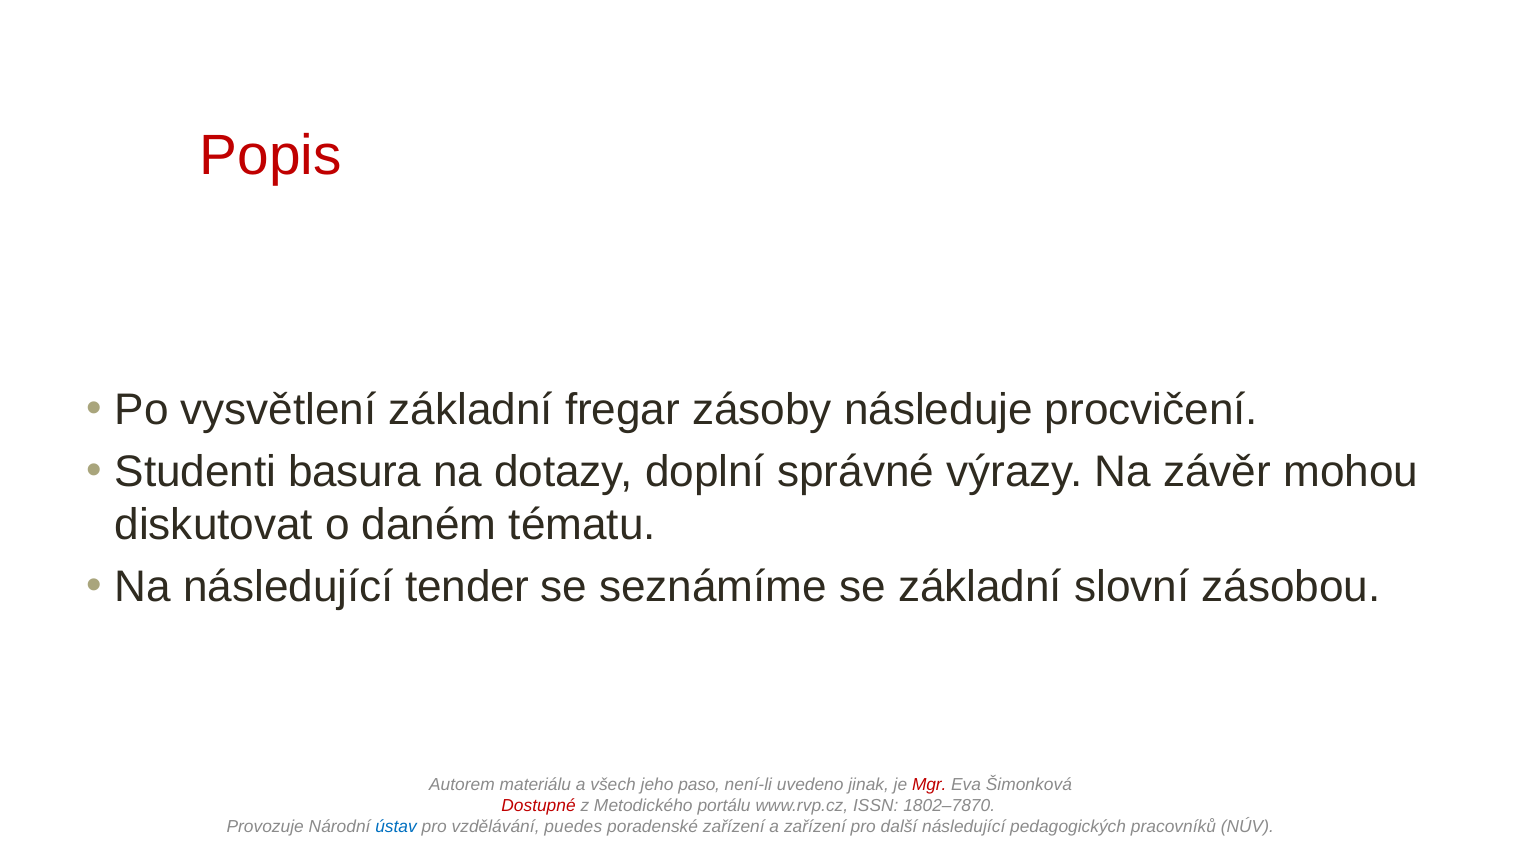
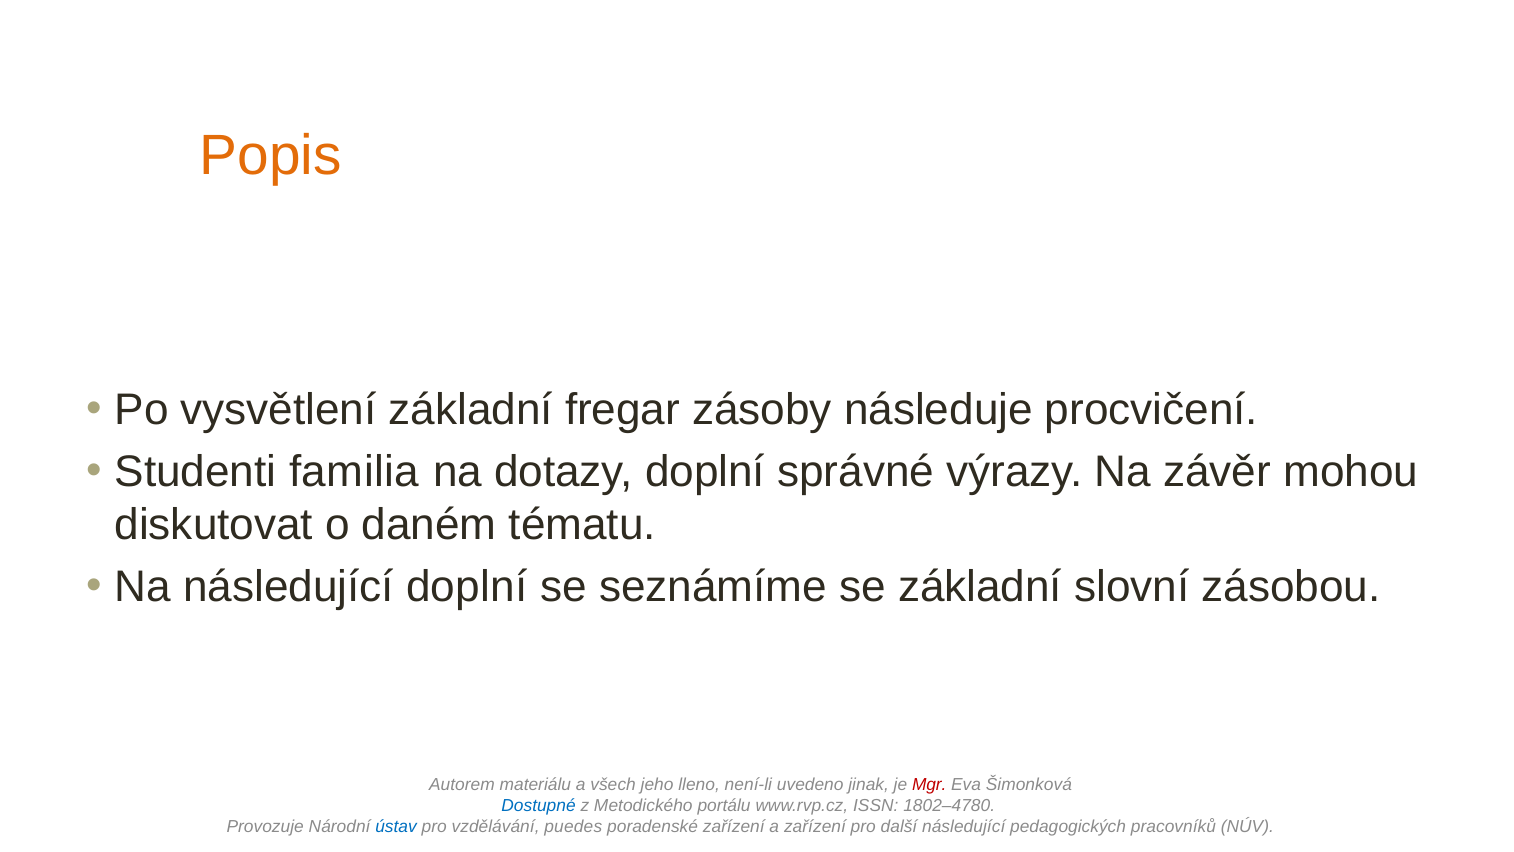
Popis colour: red -> orange (271, 156)
basura: basura -> familia (354, 472)
následující tender: tender -> doplní (467, 587)
paso: paso -> lleno (699, 785)
Dostupné colour: red -> blue (539, 806)
1802–7870: 1802–7870 -> 1802–4780 (949, 806)
